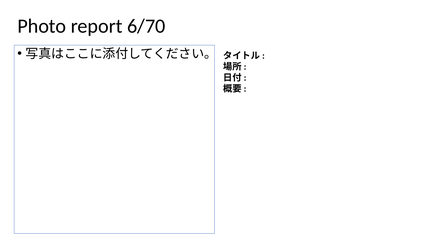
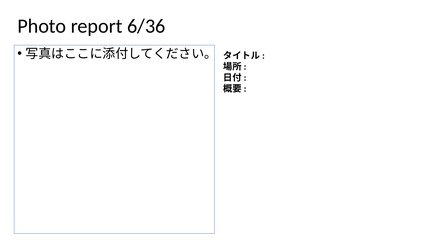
6/70: 6/70 -> 6/36 (146, 26)
